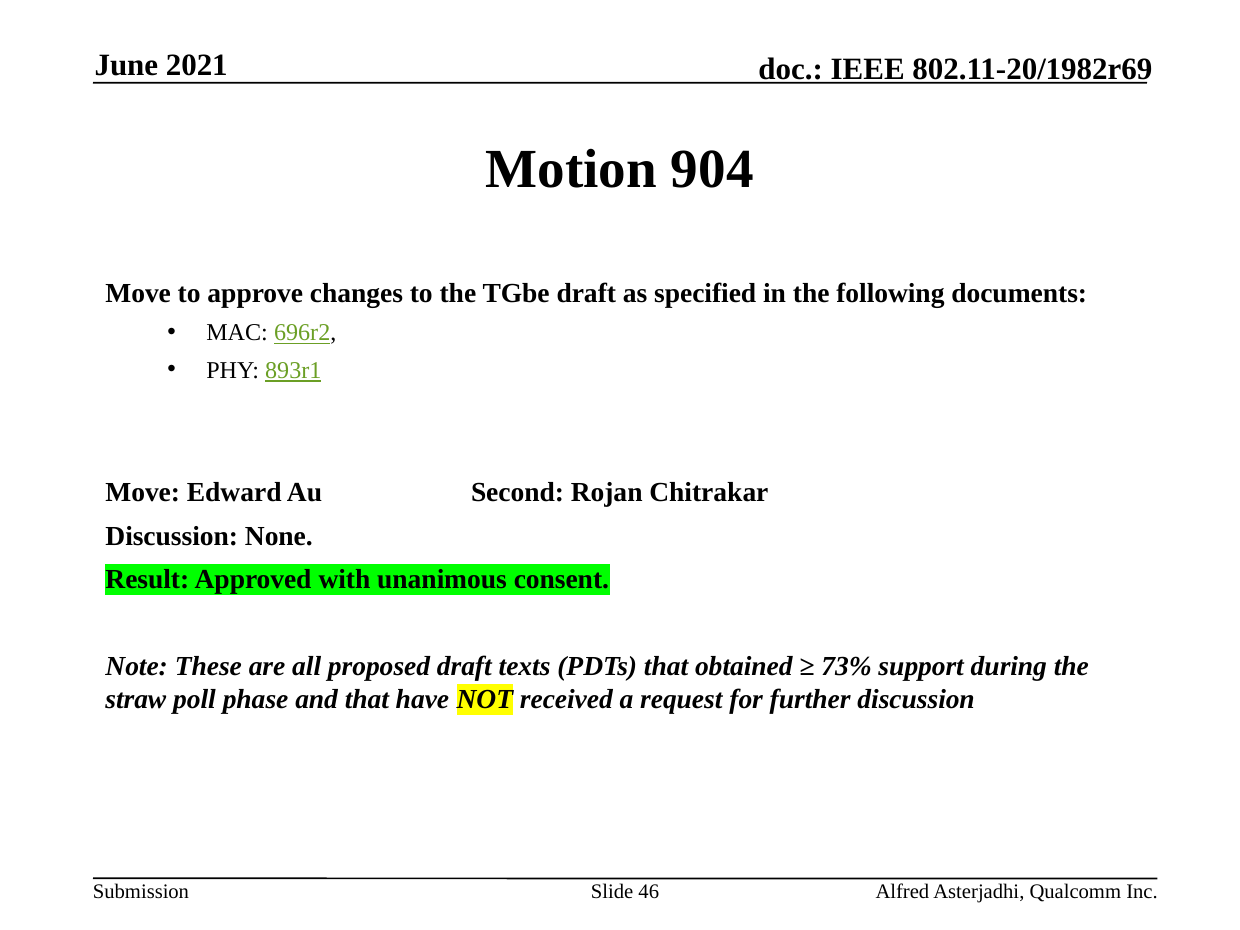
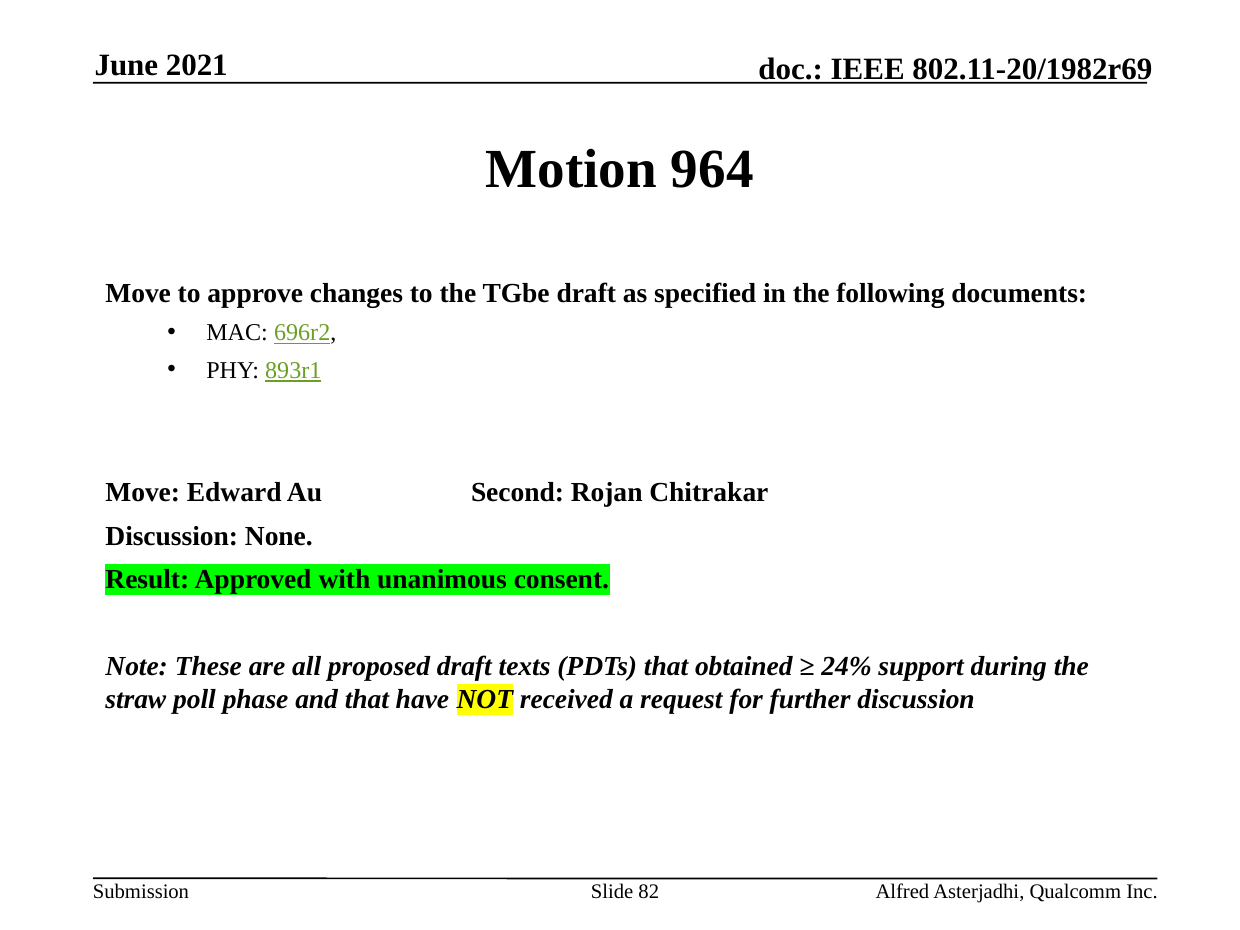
904: 904 -> 964 (712, 169)
73%: 73% -> 24% (847, 666)
46: 46 -> 82 (649, 892)
